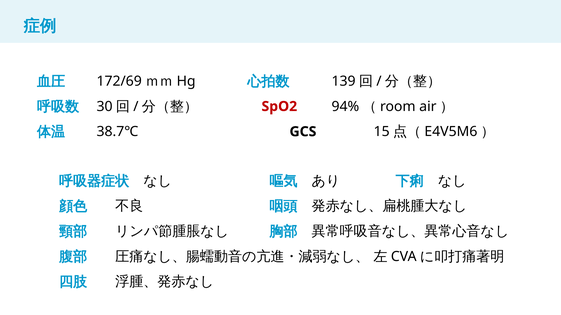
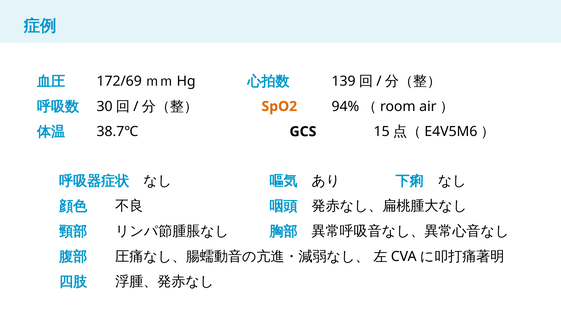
SpO2 colour: red -> orange (279, 107)
